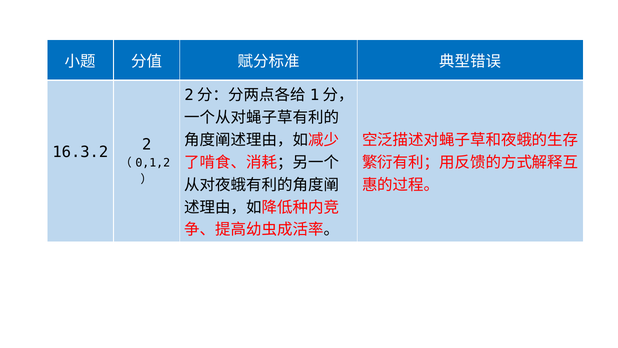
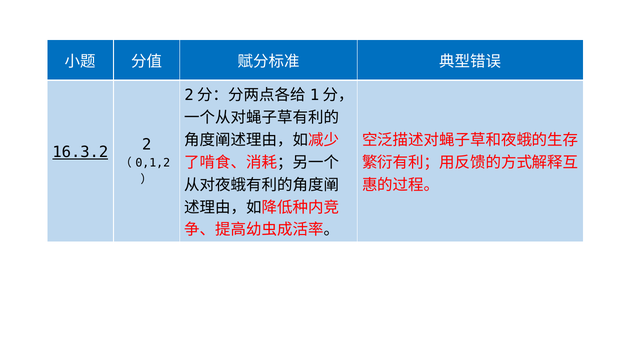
16.3.2 underline: none -> present (80, 152)
